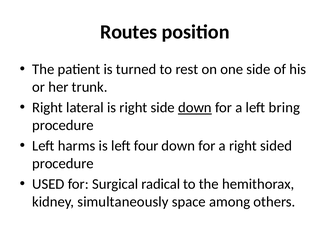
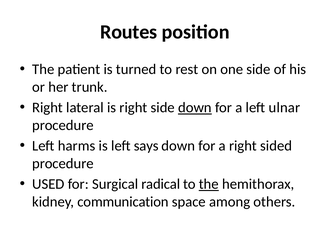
bring: bring -> ulnar (284, 107)
four: four -> says (146, 146)
the underline: none -> present (209, 184)
simultaneously: simultaneously -> communication (123, 201)
